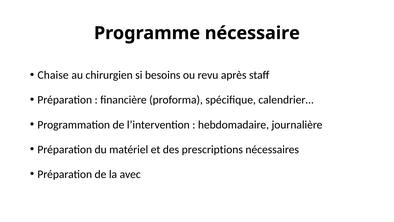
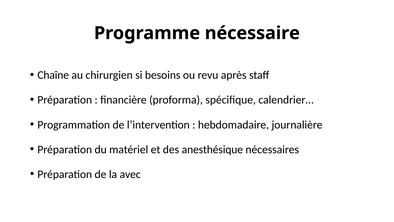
Chaise: Chaise -> Chaîne (53, 75)
prescriptions: prescriptions -> anesthésique (212, 149)
